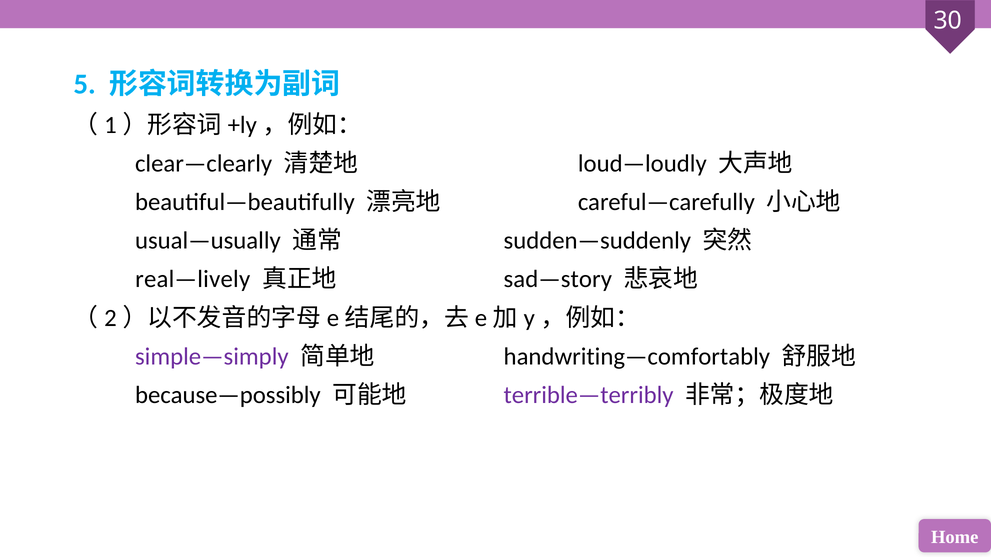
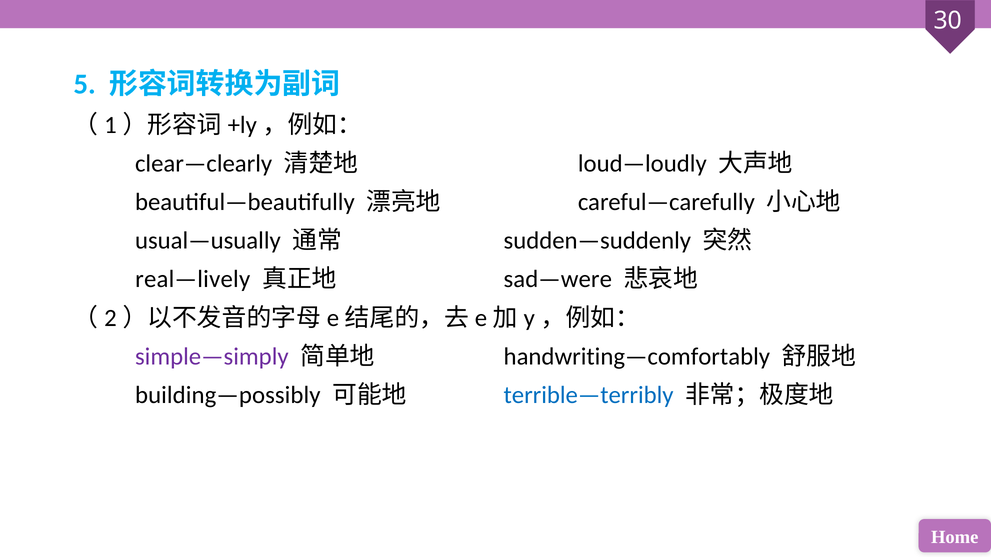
sad—story: sad—story -> sad—were (558, 279)
because—possibly: because—possibly -> building—possibly (228, 395)
terrible—terribly colour: purple -> blue (589, 395)
